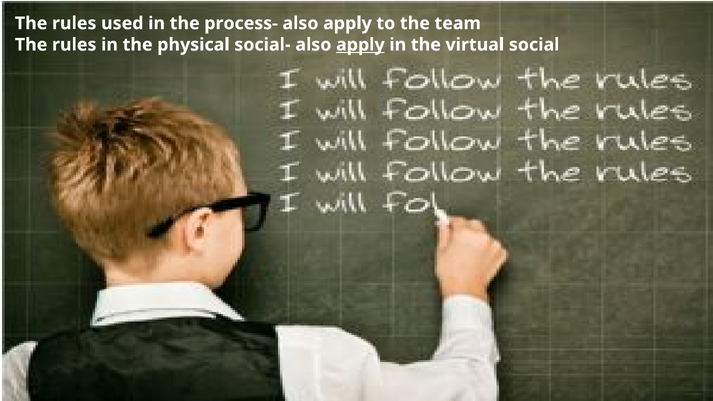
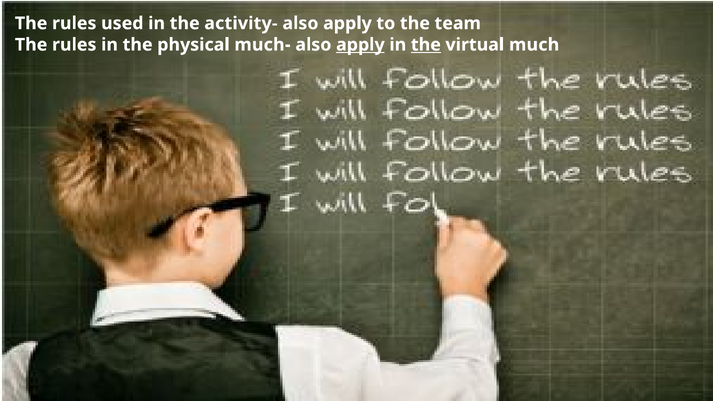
process-: process- -> activity- (241, 23)
social-: social- -> much- (262, 45)
the underline: none -> present (426, 45)
social: social -> much (534, 45)
